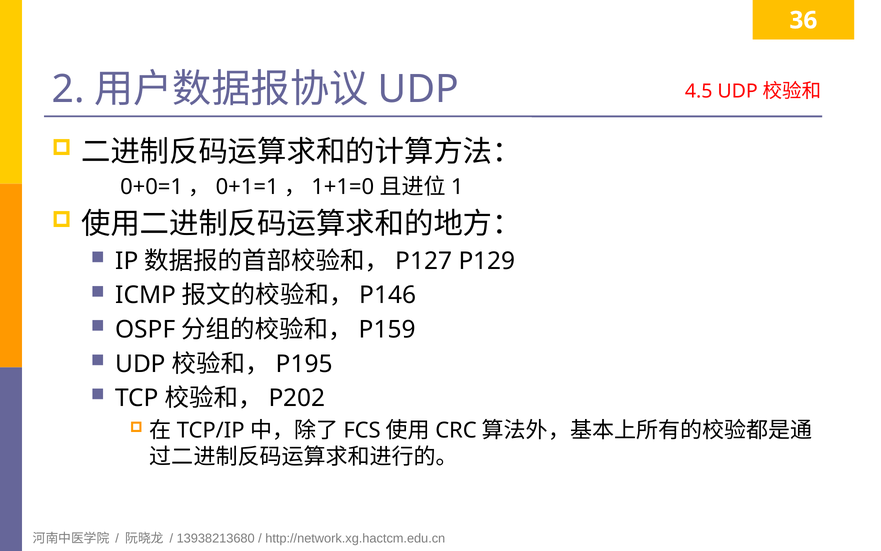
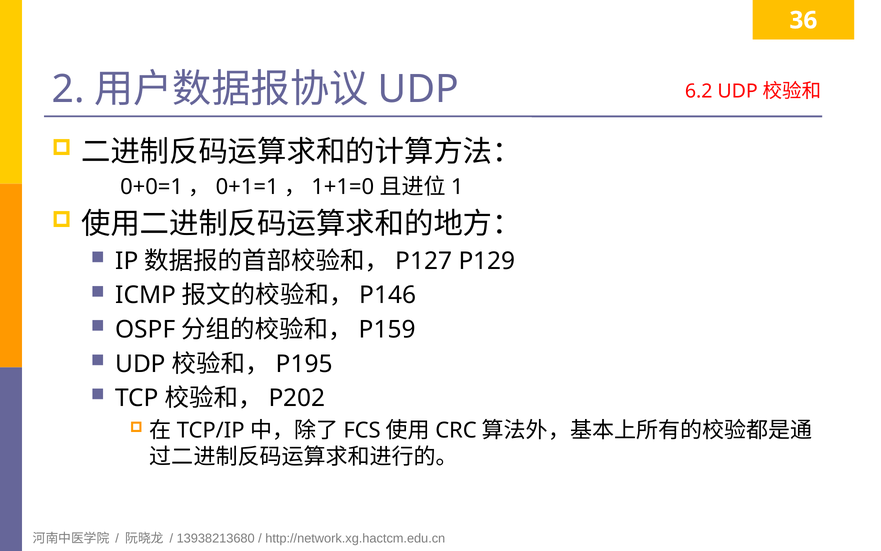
4.5: 4.5 -> 6.2 (699, 91)
